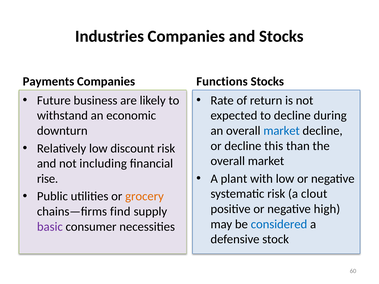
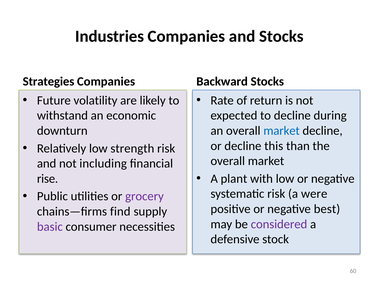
Payments: Payments -> Strategies (49, 82)
Functions: Functions -> Backward (222, 82)
business: business -> volatility (96, 101)
discount: discount -> strength (132, 149)
clout: clout -> were (314, 194)
grocery colour: orange -> purple (144, 197)
high: high -> best (327, 209)
considered colour: blue -> purple (279, 224)
